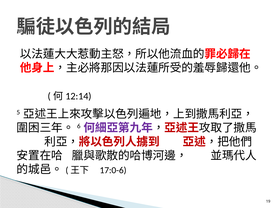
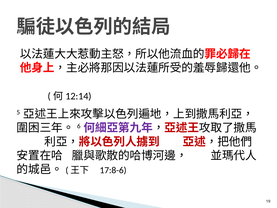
17:0-6: 17:0-6 -> 17:8-6 (113, 170)
